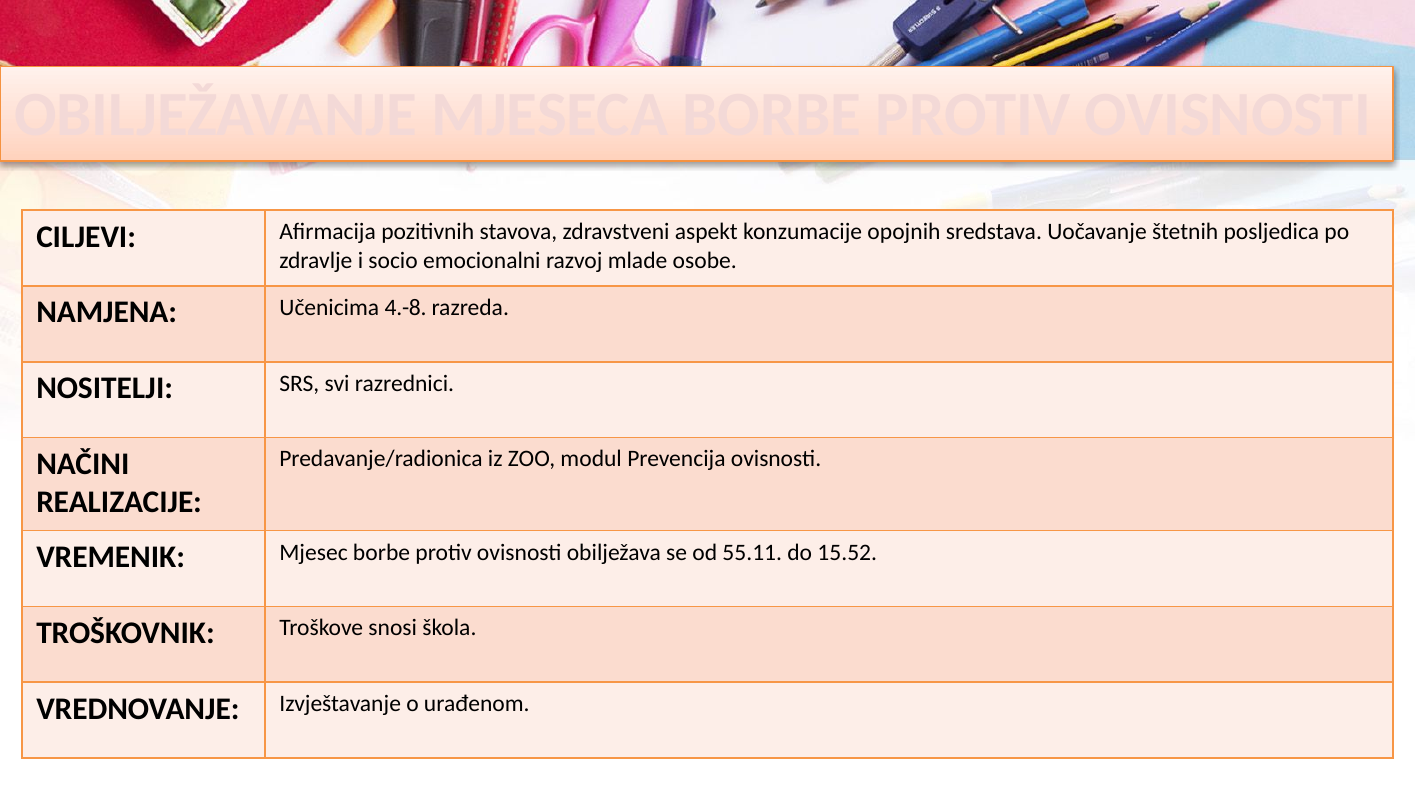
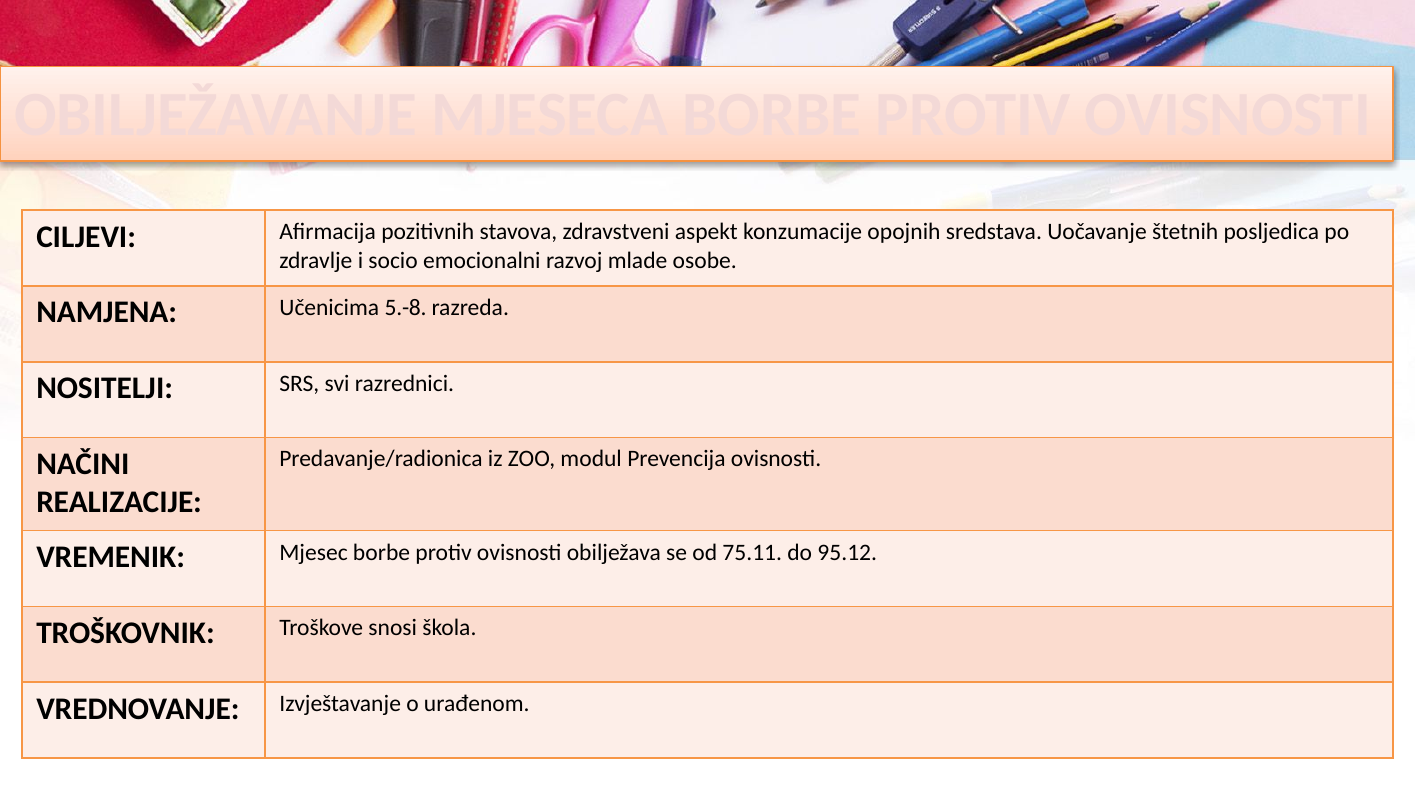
4.-8: 4.-8 -> 5.-8 (406, 308)
55.11: 55.11 -> 75.11 (752, 552)
15.52: 15.52 -> 95.12 (847, 552)
